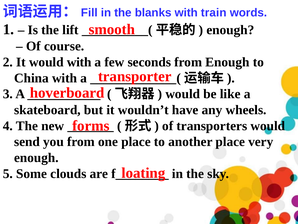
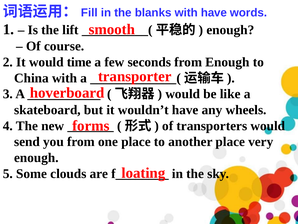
with train: train -> have (214, 13)
would with: with -> time (79, 62)
